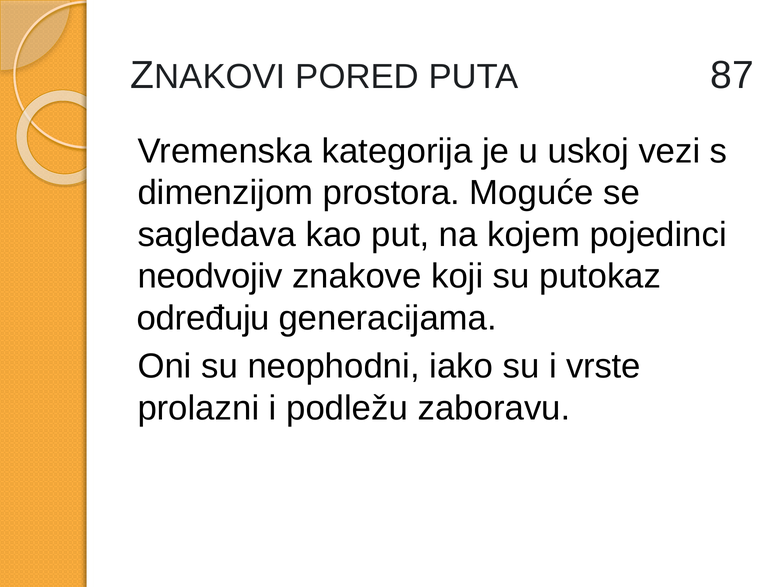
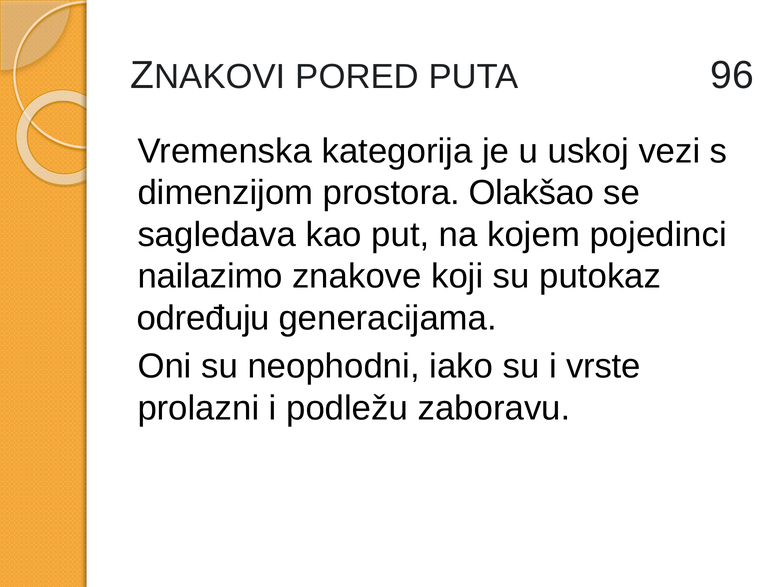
87: 87 -> 96 (732, 75)
Moguće: Moguće -> Olakšao (532, 193)
neodvojiv: neodvojiv -> nailazimo (210, 276)
